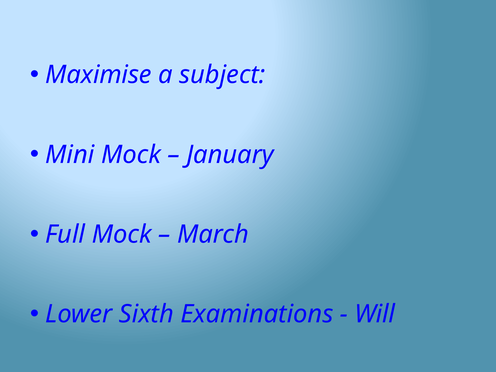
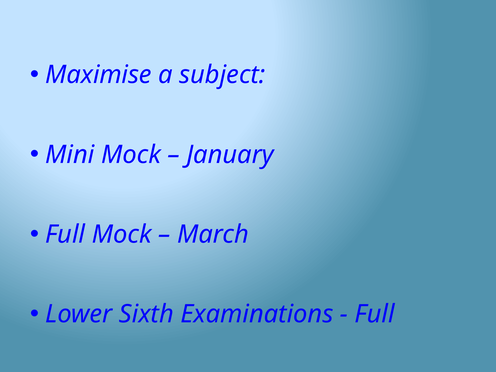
Will: Will -> Full (375, 314)
